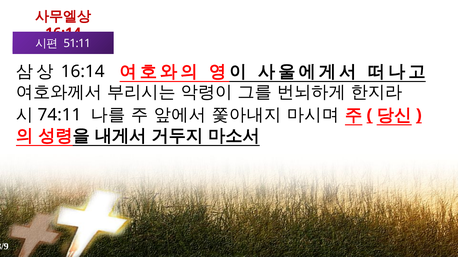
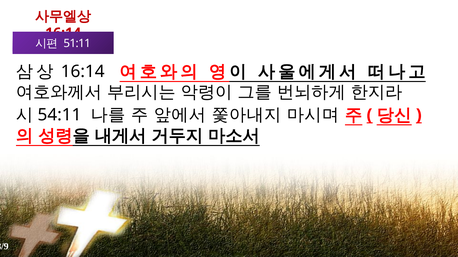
74:11: 74:11 -> 54:11 (59, 115)
